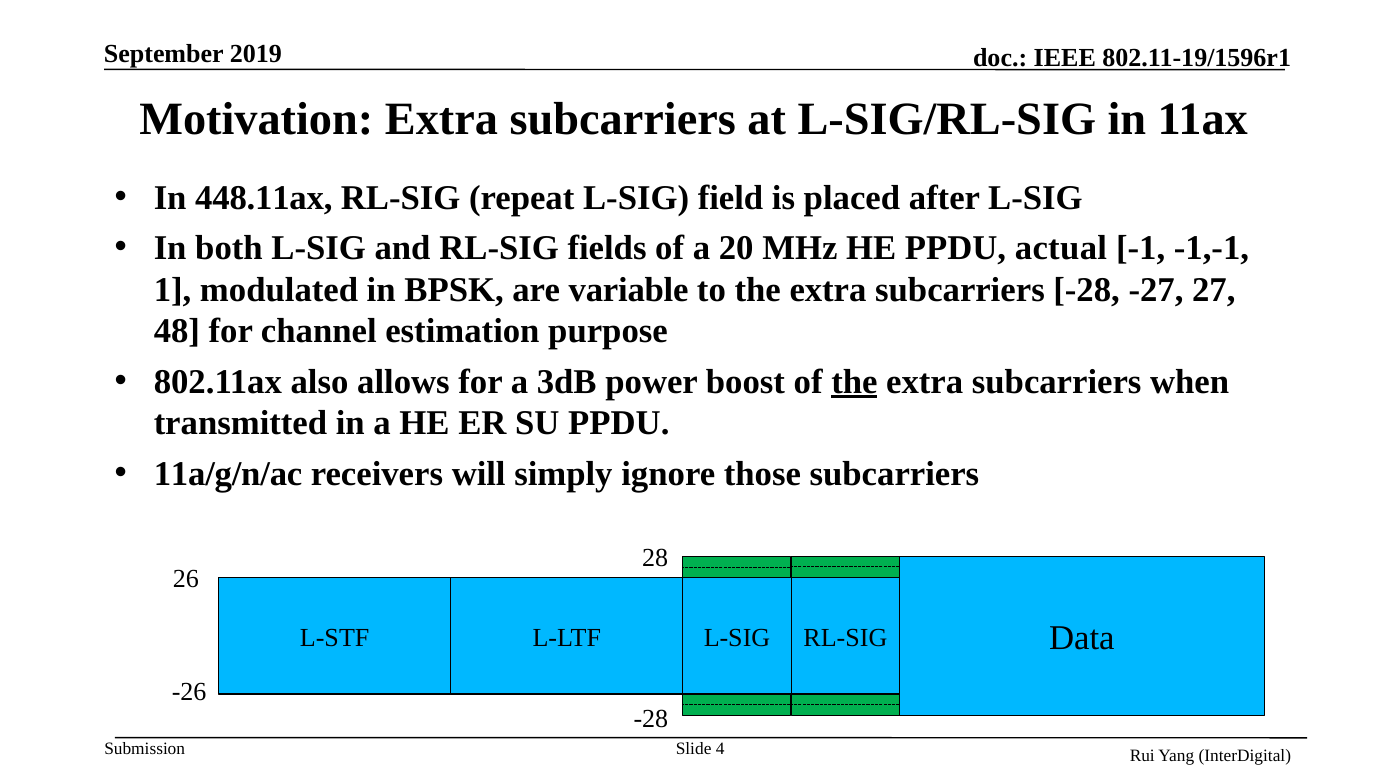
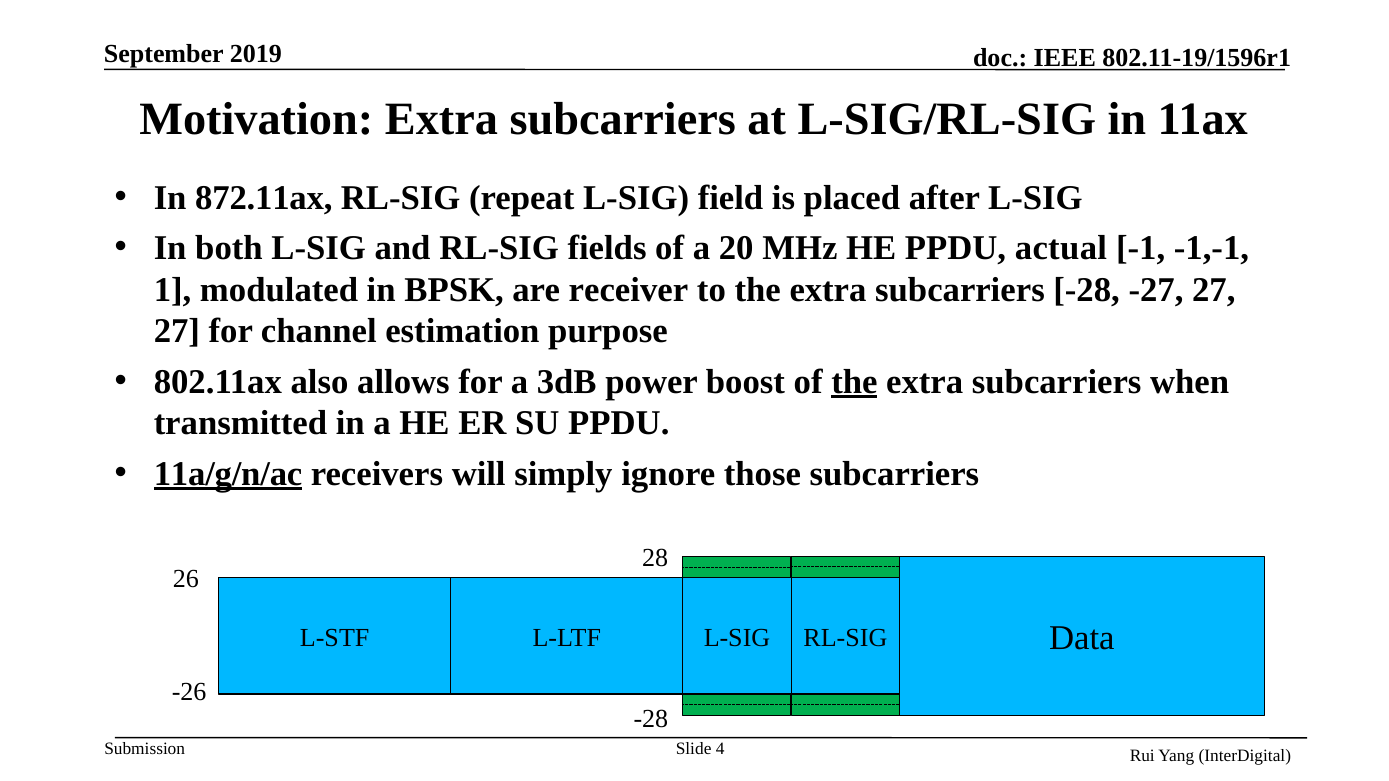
448.11ax: 448.11ax -> 872.11ax (264, 198)
variable: variable -> receiver (628, 290)
48: 48 -> 27 (177, 331)
11a/g/n/ac underline: none -> present (228, 474)
